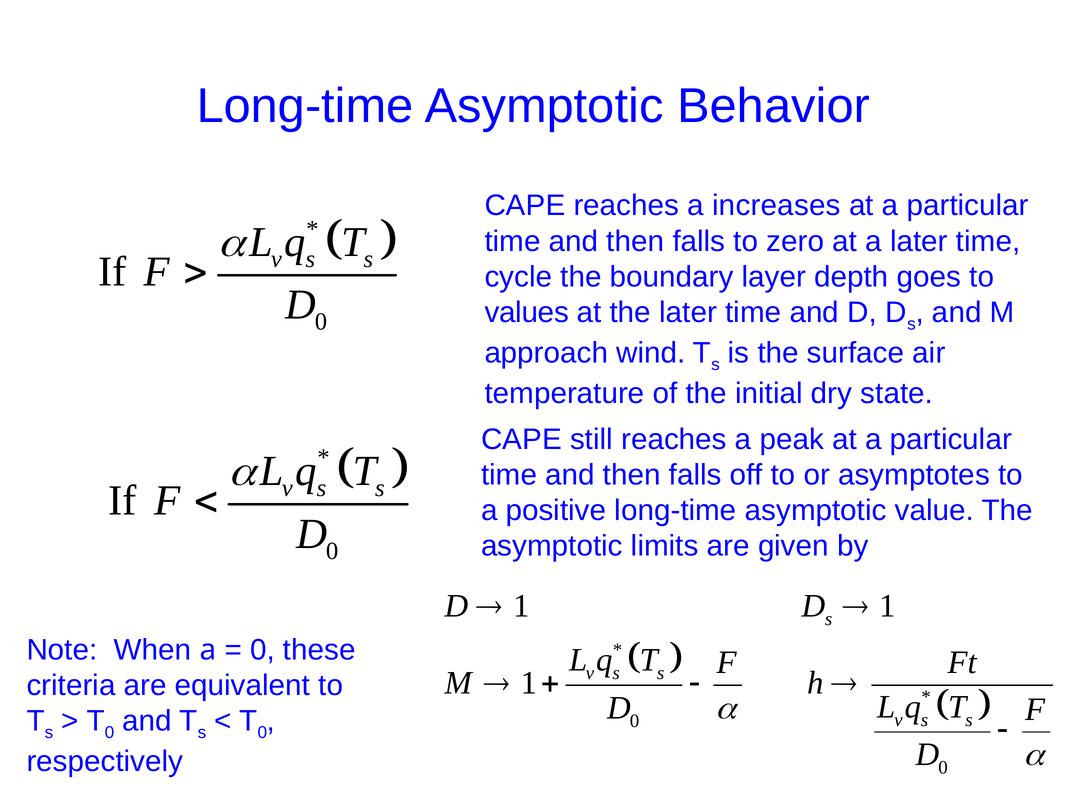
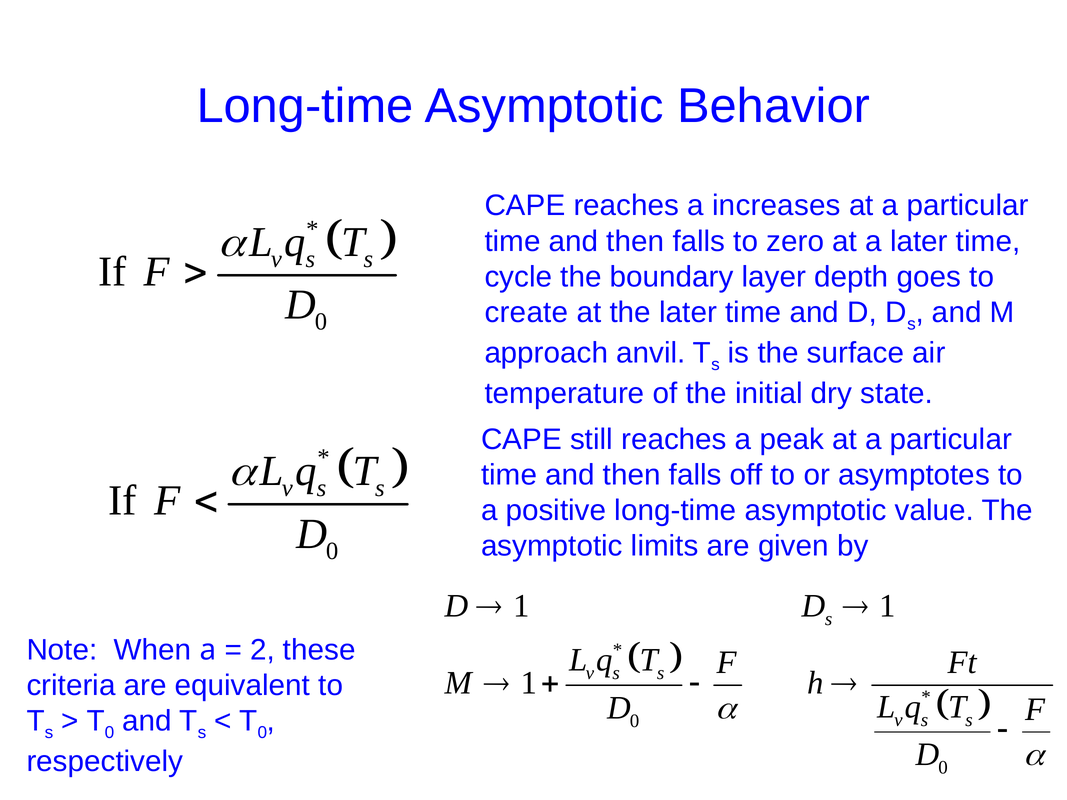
values: values -> create (526, 312)
wind: wind -> anvil (651, 353)
0: 0 -> 2 (262, 650)
